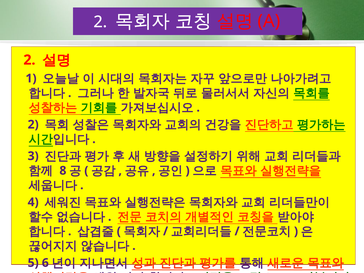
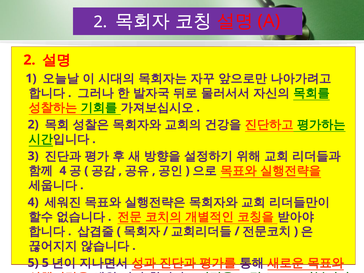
8: 8 -> 4 (63, 171)
5 6: 6 -> 5 (45, 263)
